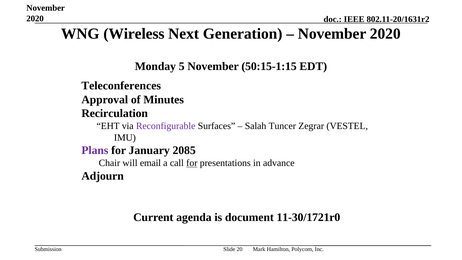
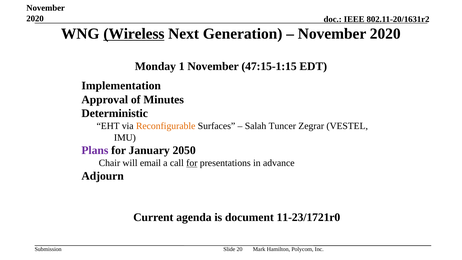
Wireless underline: none -> present (134, 34)
5: 5 -> 1 (182, 66)
50:15-1:15: 50:15-1:15 -> 47:15-1:15 (269, 66)
Teleconferences: Teleconferences -> Implementation (121, 86)
Recirculation: Recirculation -> Deterministic (115, 113)
Reconfigurable colour: purple -> orange (166, 126)
2085: 2085 -> 2050 (184, 150)
11-30/1721r0: 11-30/1721r0 -> 11-23/1721r0 (308, 217)
